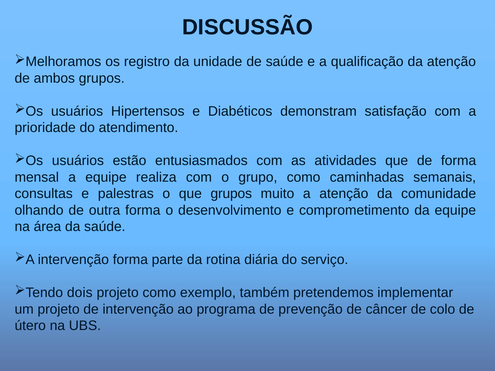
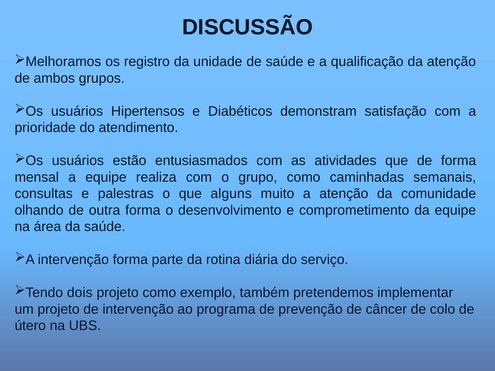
que grupos: grupos -> alguns (231, 194)
